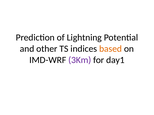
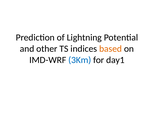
3Km colour: purple -> blue (80, 60)
